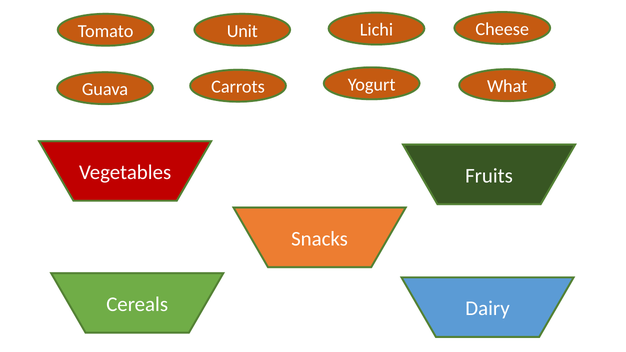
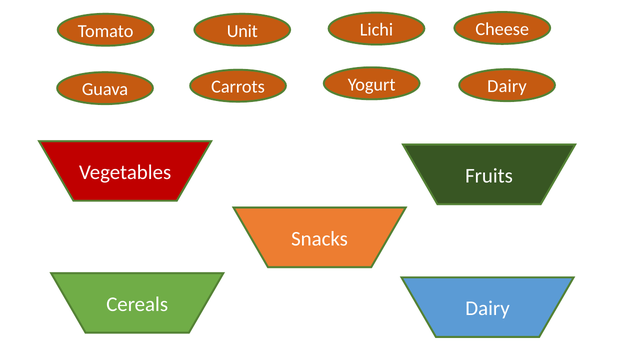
Yogurt What: What -> Dairy (507, 86)
